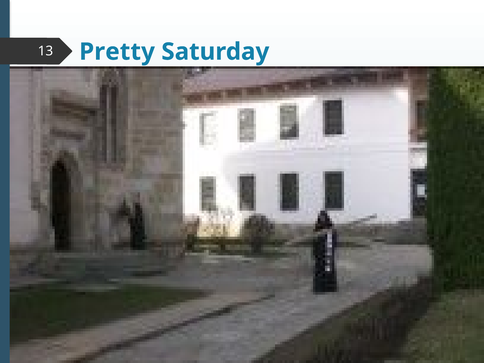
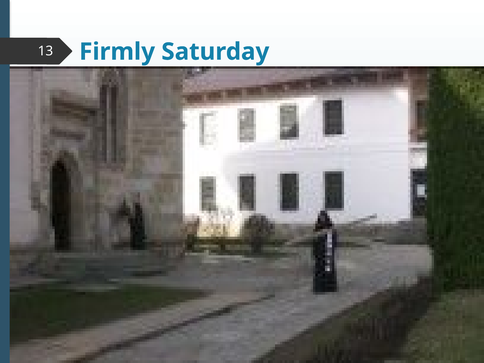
Pretty: Pretty -> Firmly (117, 52)
